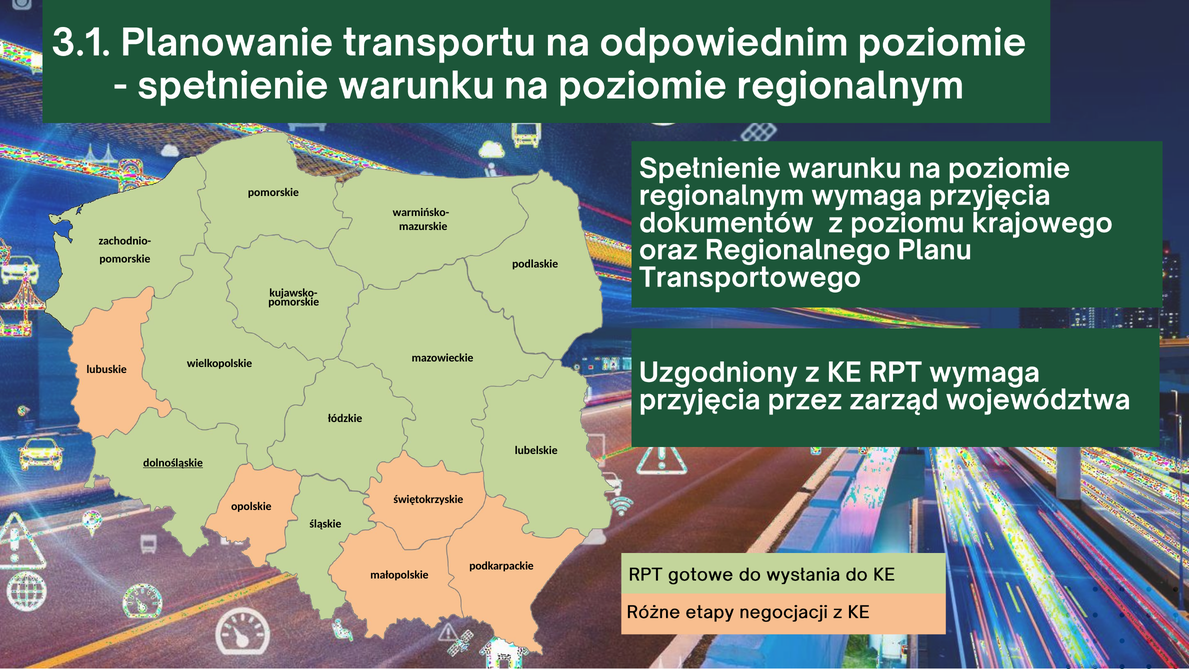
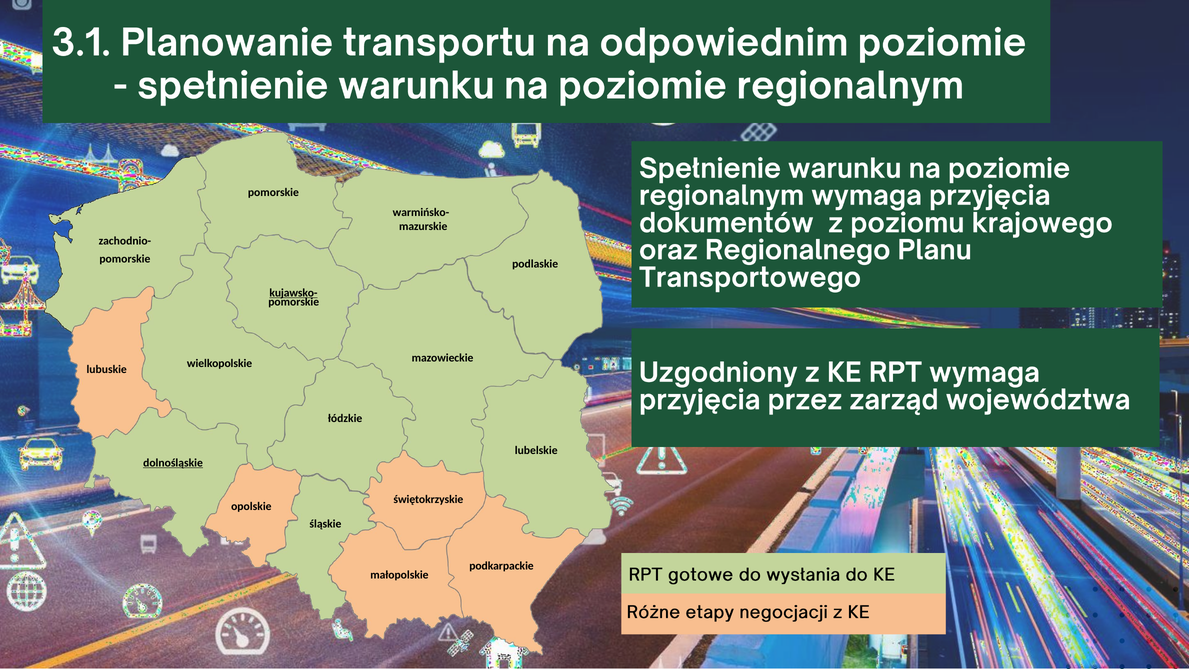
kujawsko- underline: none -> present (293, 293)
